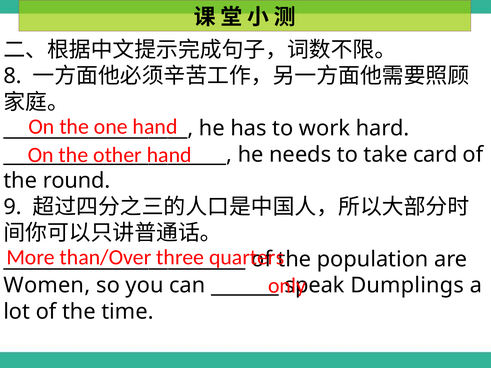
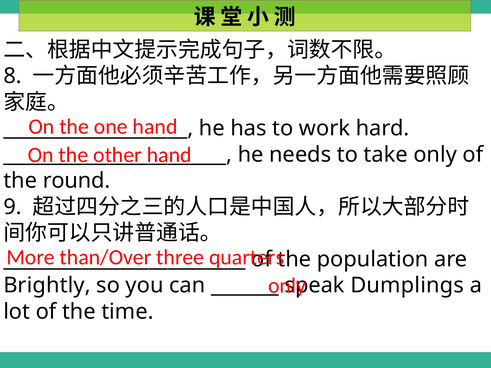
take card: card -> only (435, 155)
Women: Women -> Brightly (47, 286)
